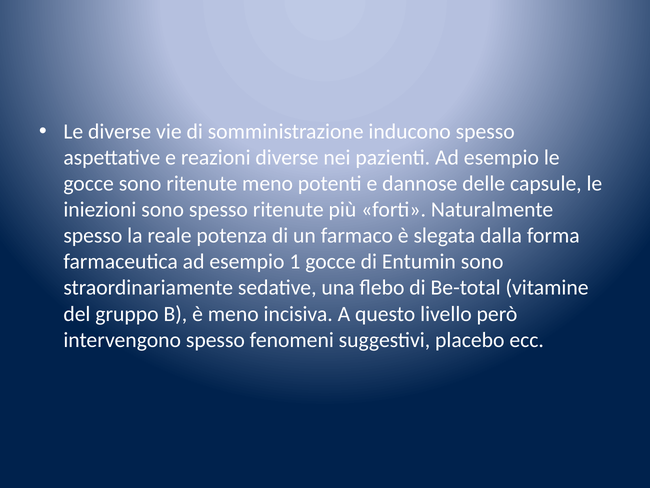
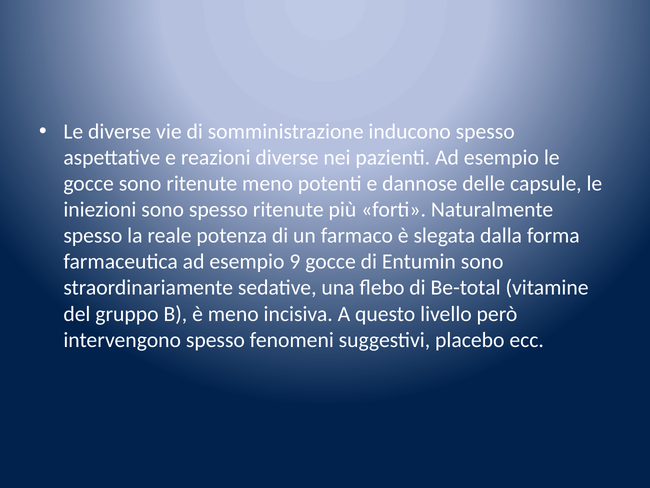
1: 1 -> 9 (295, 262)
